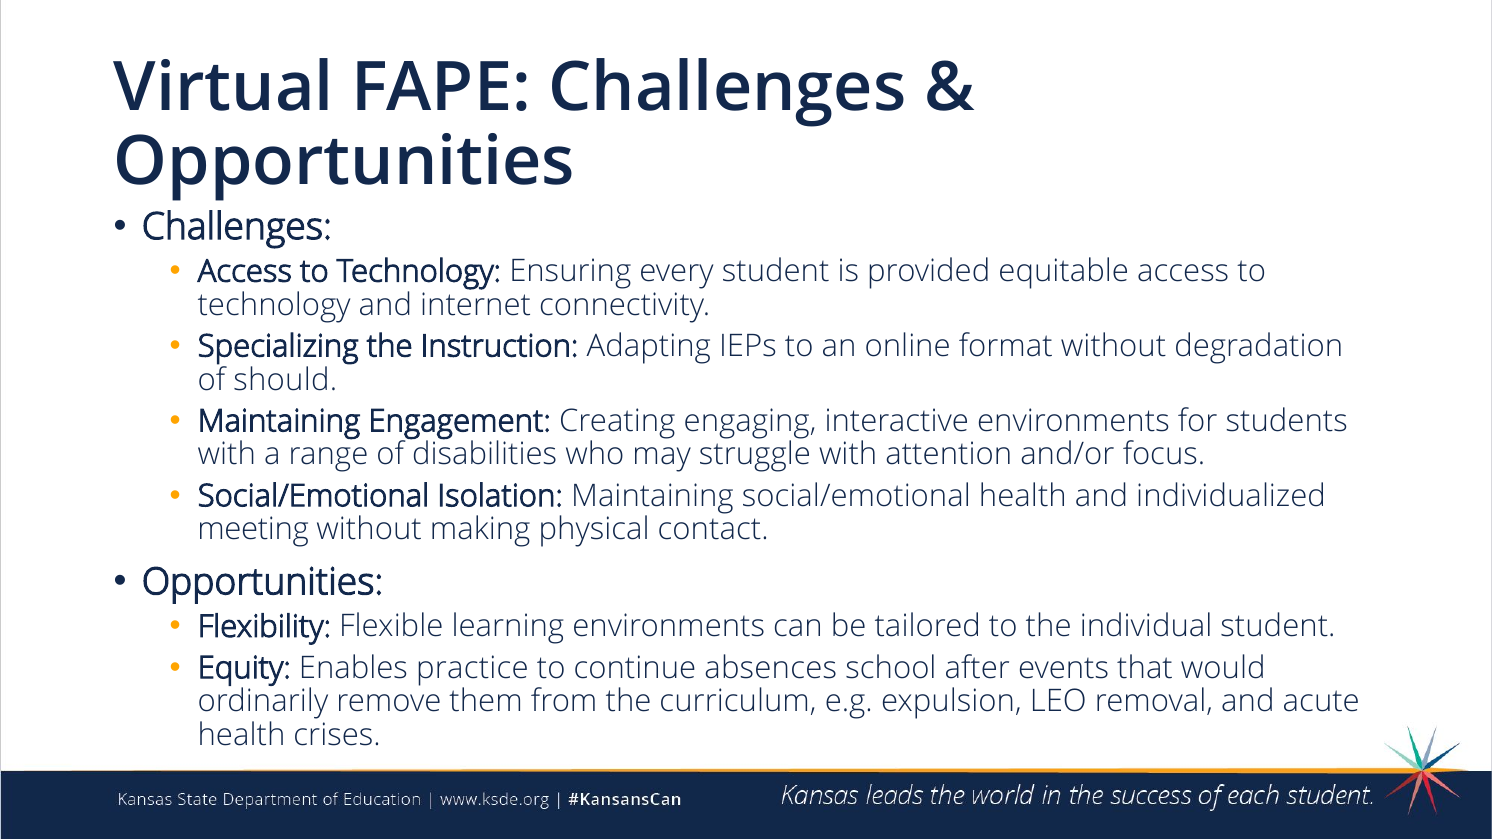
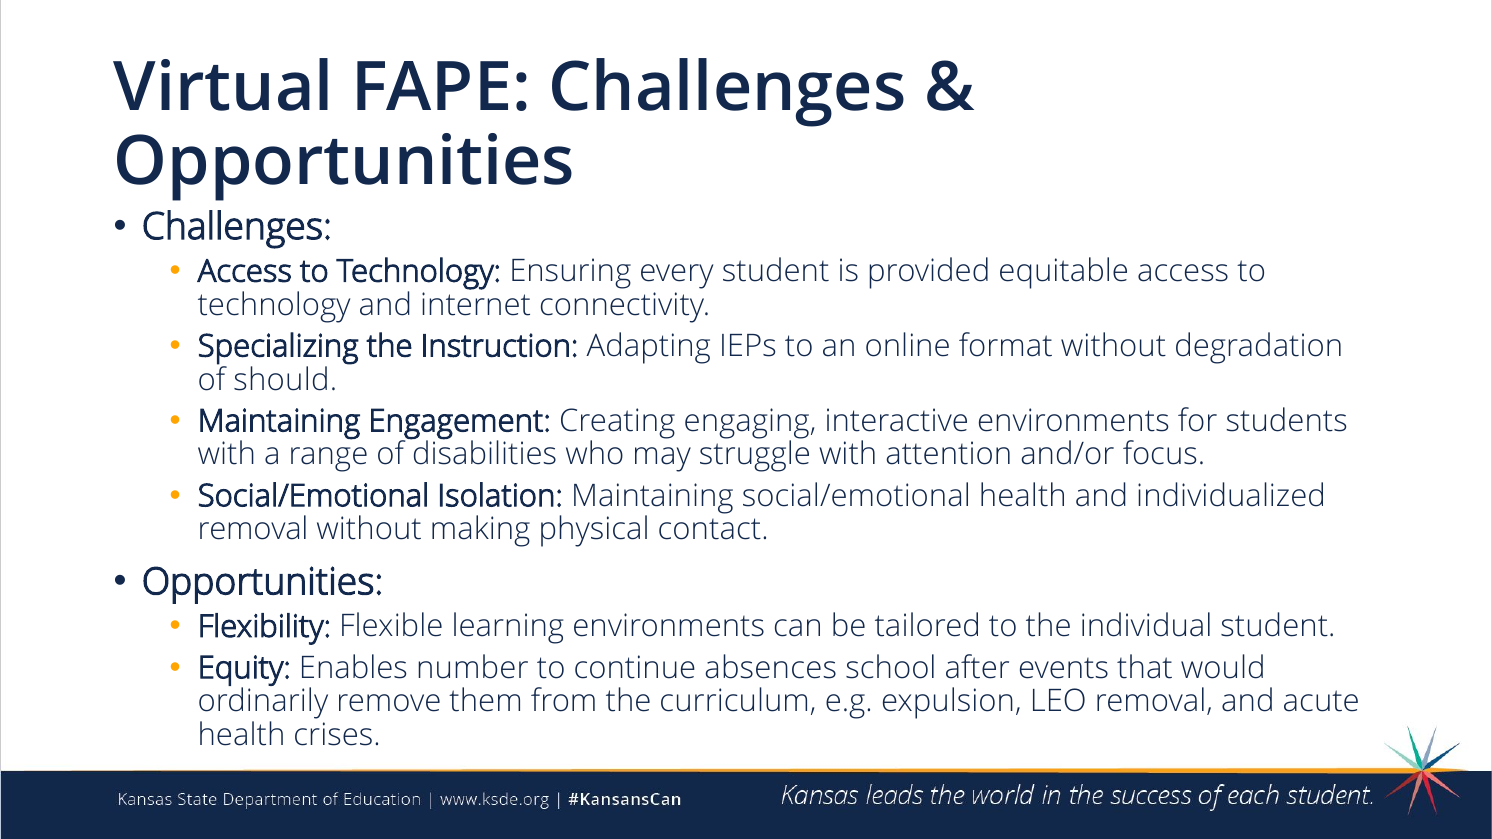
meeting: meeting -> removal (253, 530)
practice: practice -> number (472, 668)
